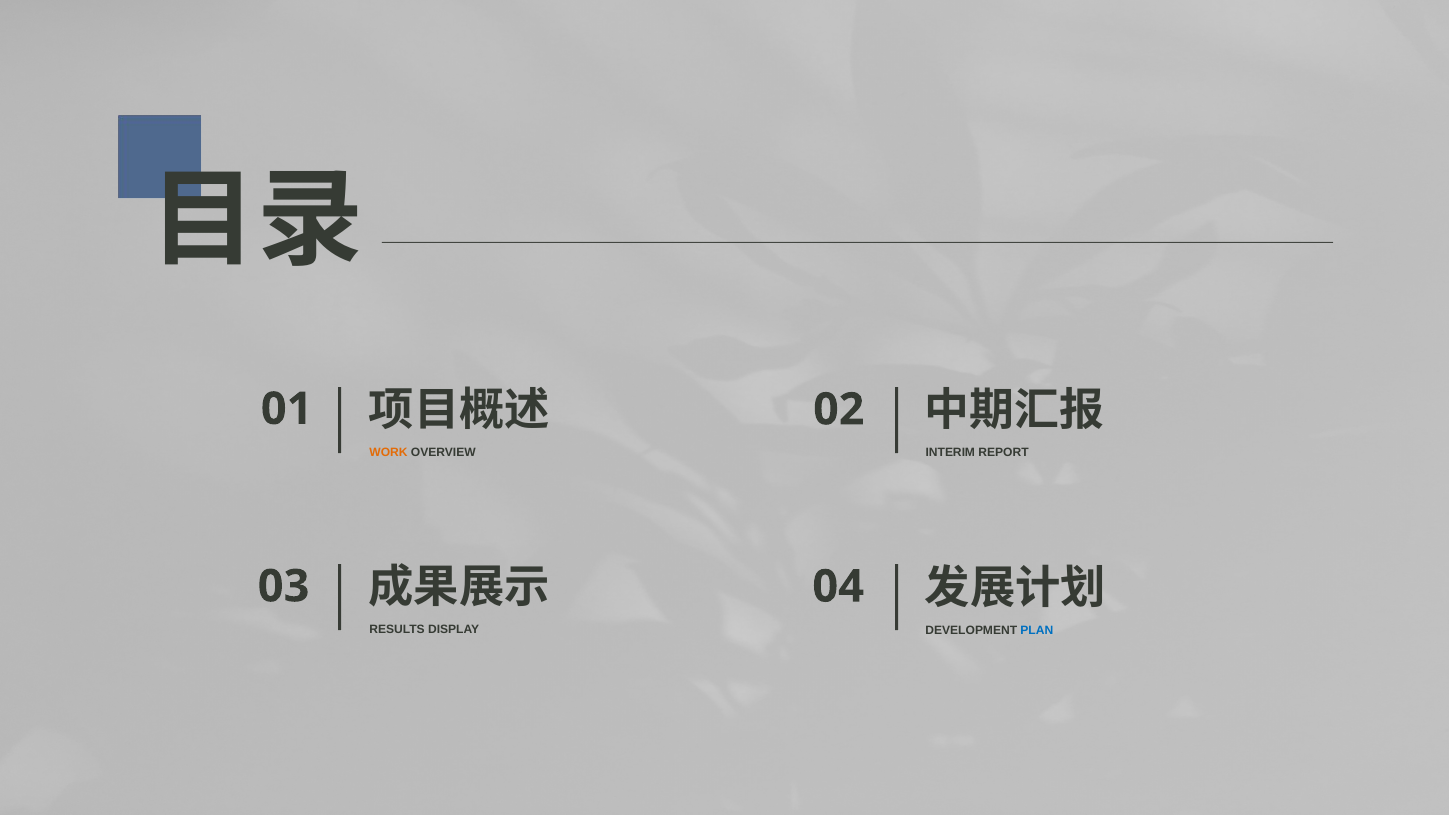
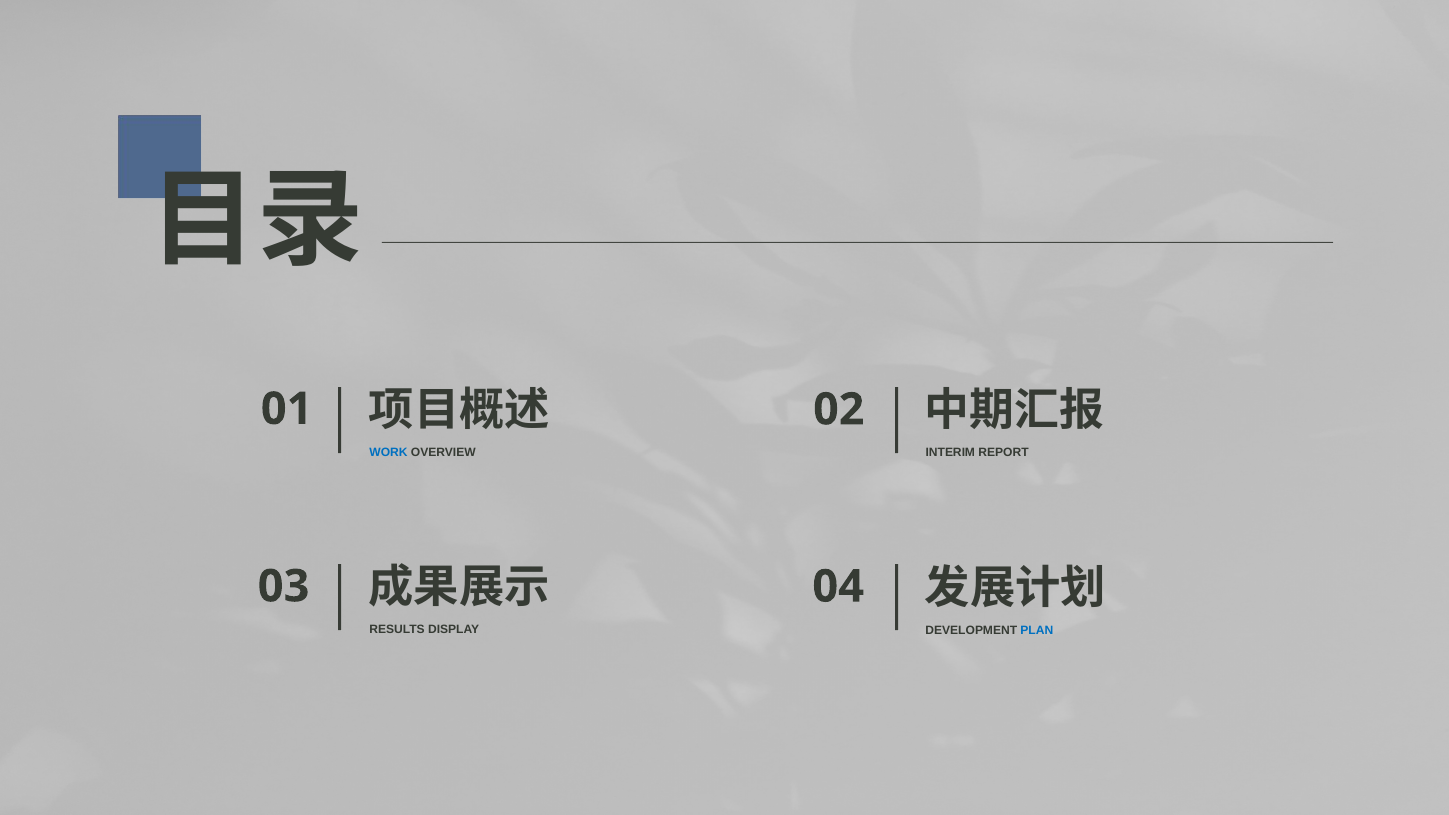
WORK colour: orange -> blue (389, 453)
